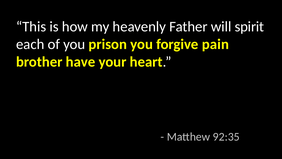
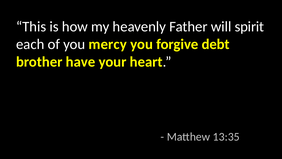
prison: prison -> mercy (108, 44)
pain: pain -> debt (216, 44)
92:35: 92:35 -> 13:35 (226, 136)
